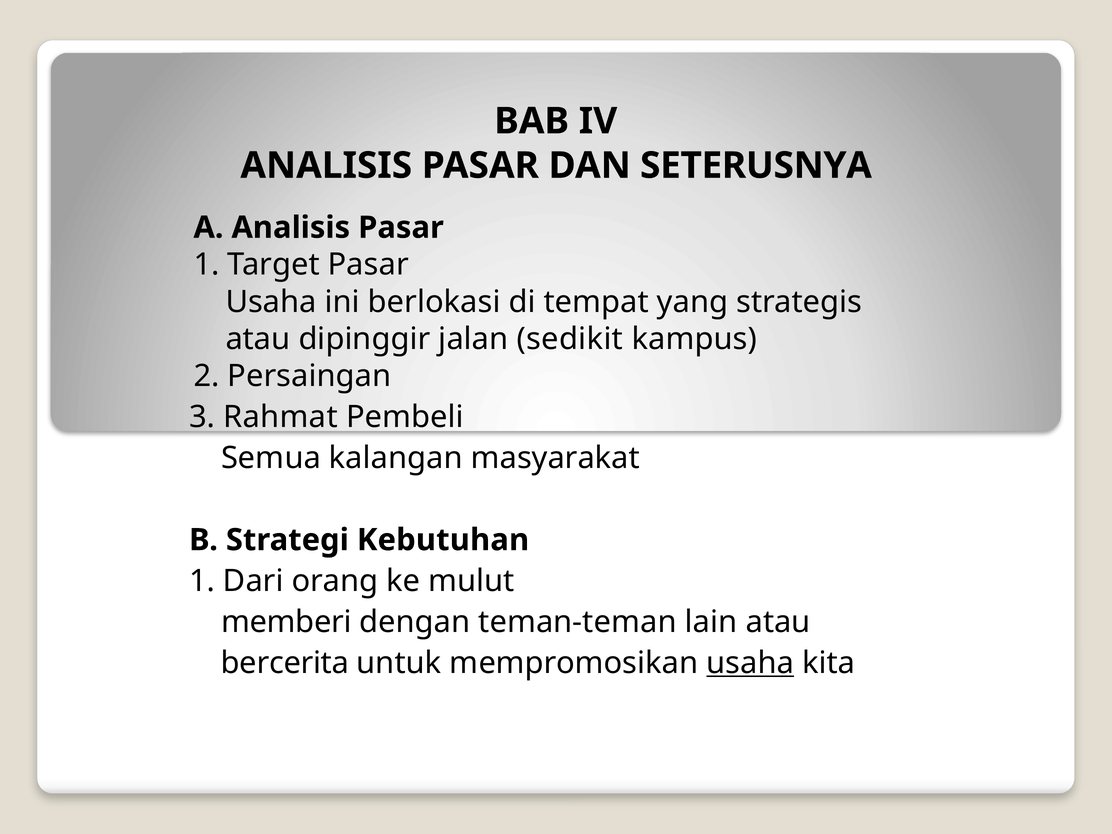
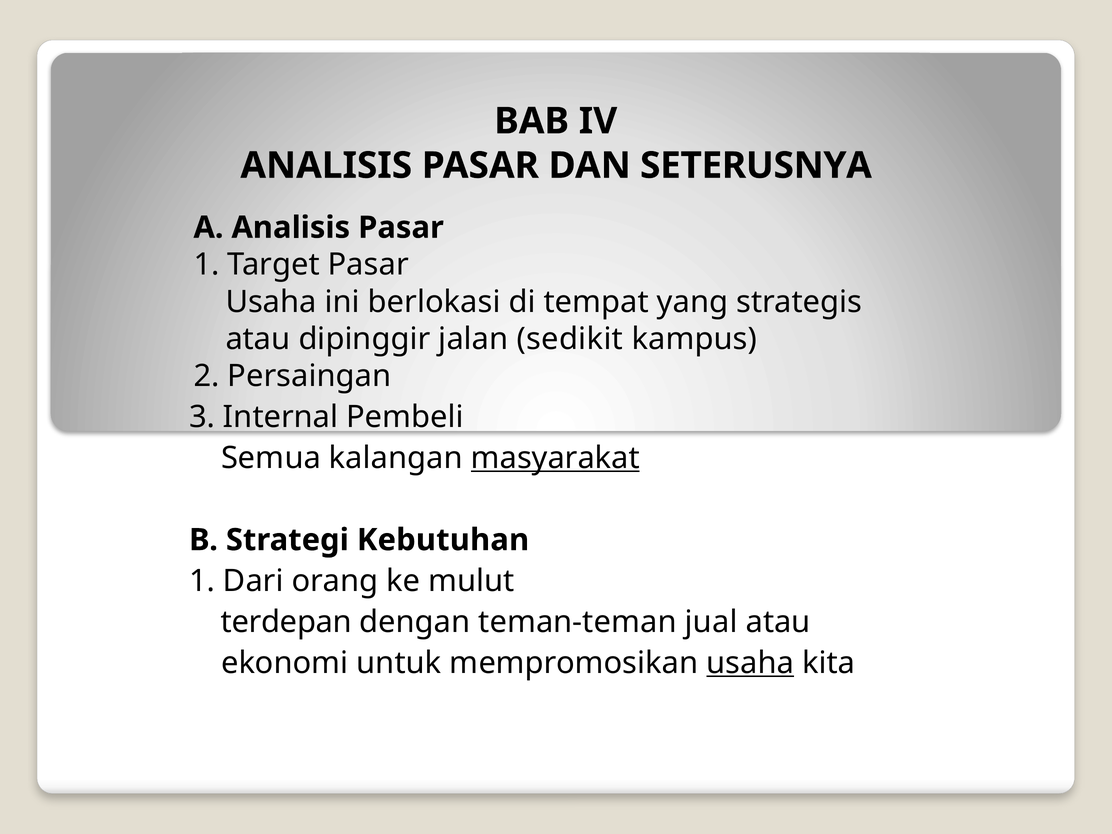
Rahmat: Rahmat -> Internal (281, 417)
masyarakat underline: none -> present (555, 458)
memberi: memberi -> terdepan (286, 622)
lain: lain -> jual (711, 622)
bercerita: bercerita -> ekonomi (285, 663)
